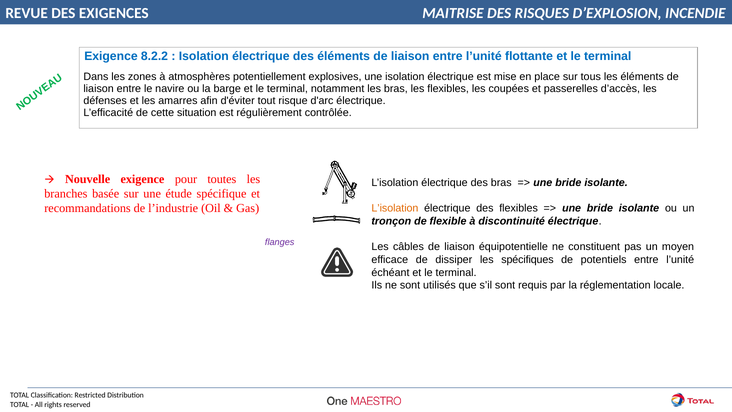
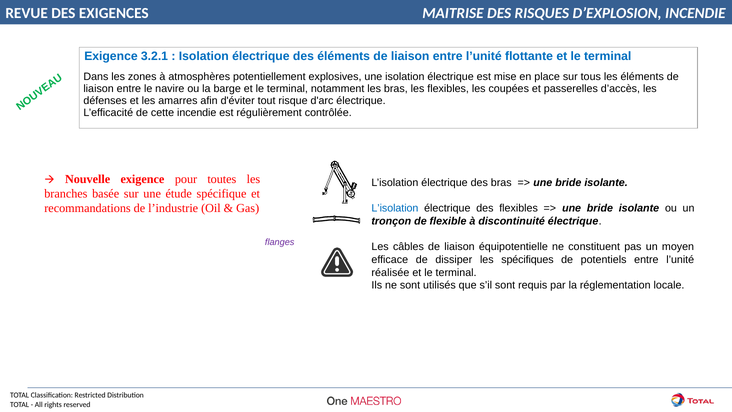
8.2.2: 8.2.2 -> 3.2.1 (154, 56)
cette situation: situation -> incendie (197, 113)
L’isolation colour: orange -> blue (395, 208)
échéant: échéant -> réalisée (390, 272)
